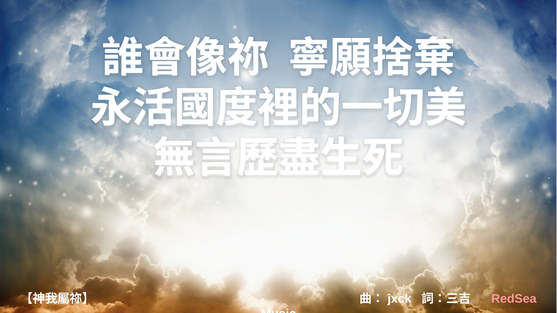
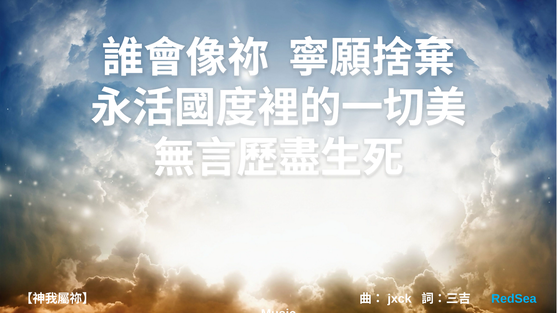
RedSea colour: pink -> light blue (514, 299)
